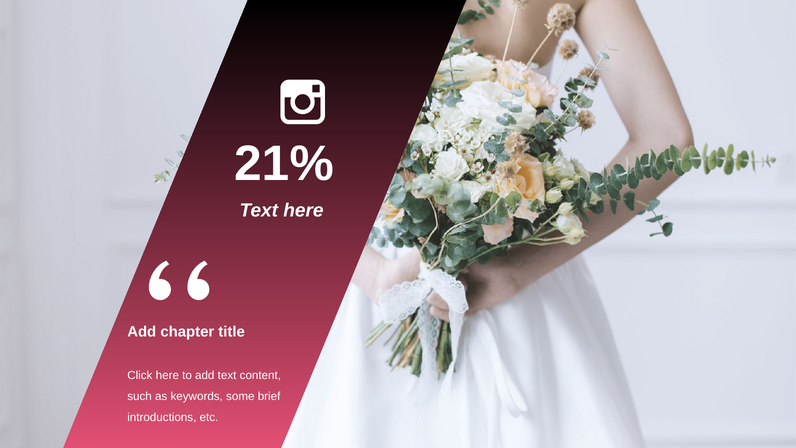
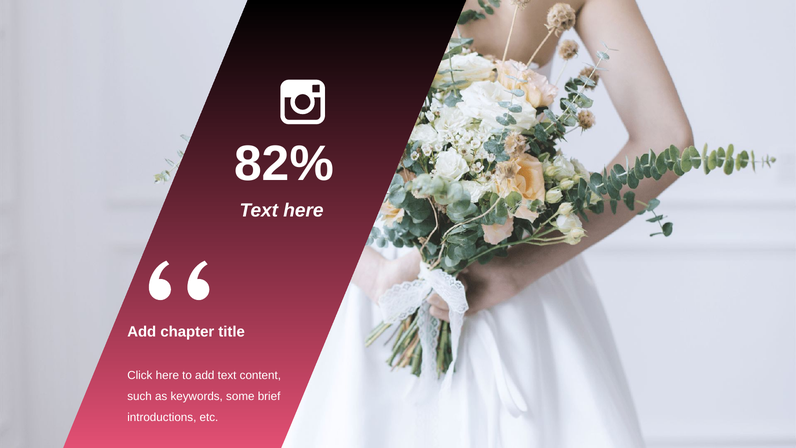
21%: 21% -> 82% (284, 164)
